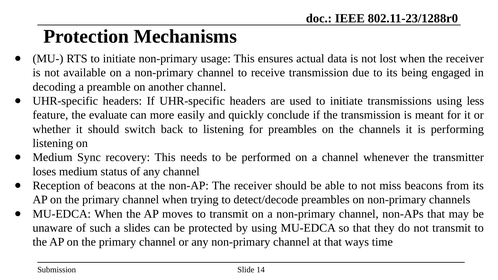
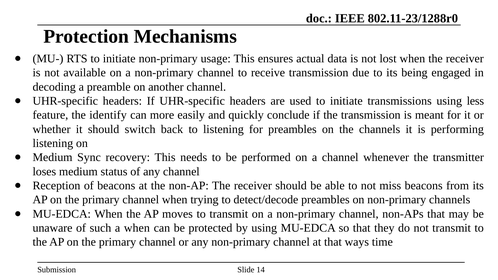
evaluate: evaluate -> identify (108, 115)
a slides: slides -> when (137, 228)
